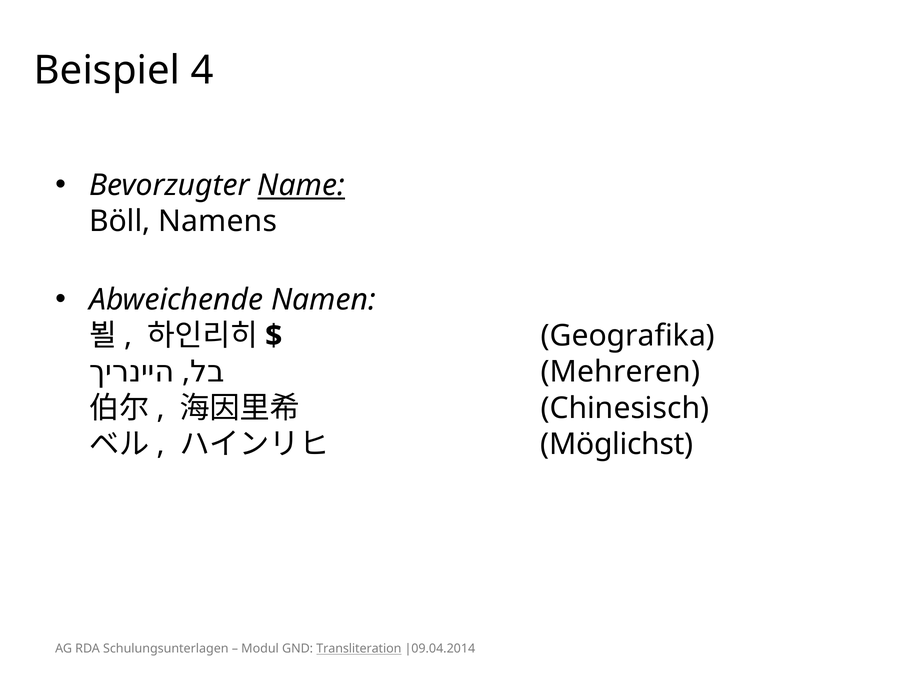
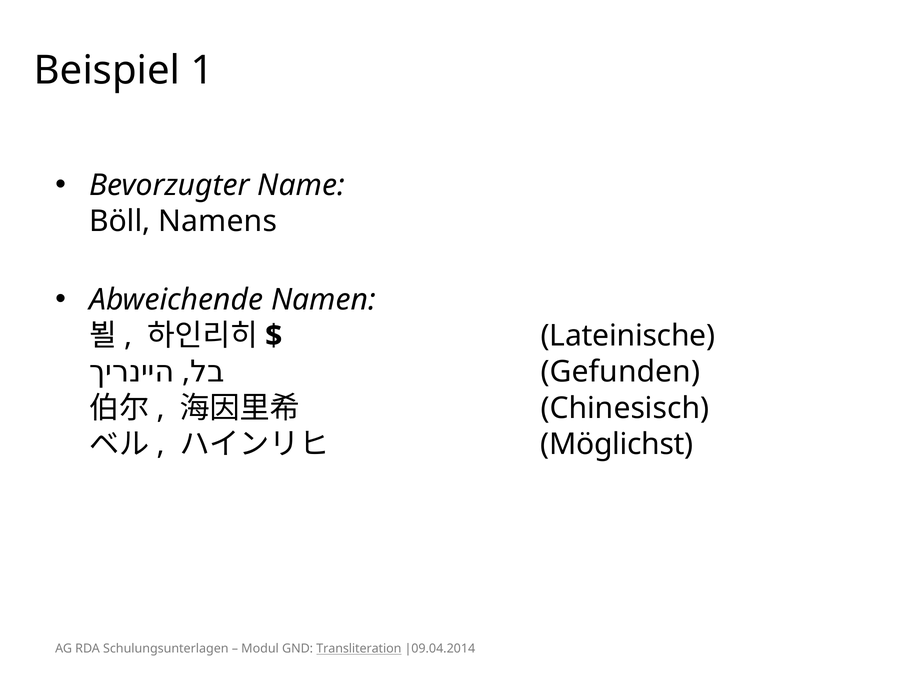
4: 4 -> 1 (202, 71)
Name underline: present -> none (301, 186)
Geografika: Geografika -> Lateinische (628, 336)
Mehreren: Mehreren -> Gefunden (620, 372)
